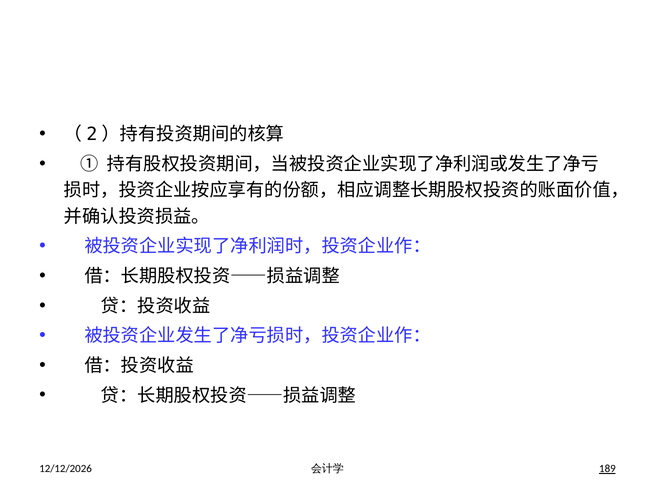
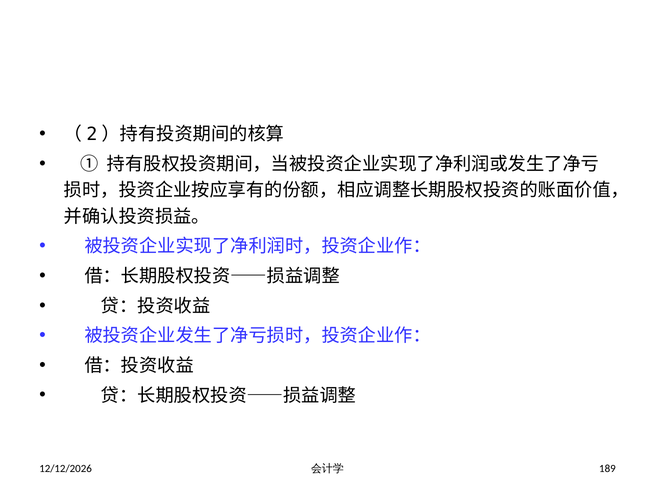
189 underline: present -> none (607, 469)
